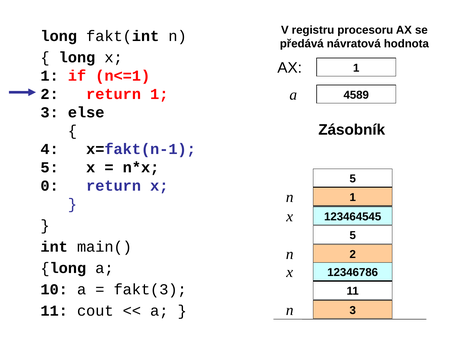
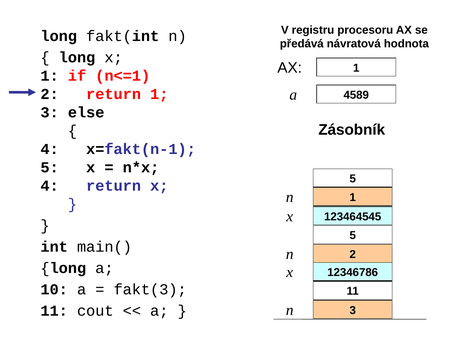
0: 0 -> 4 (50, 186)
